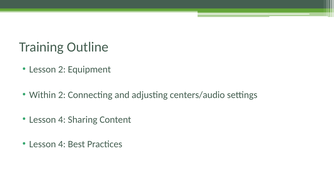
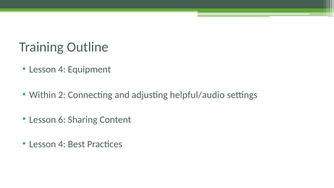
2: 2 -> 4 (62, 69)
centers/audio: centers/audio -> helpful/audio (197, 95)
4: 4 -> 6 (62, 119)
